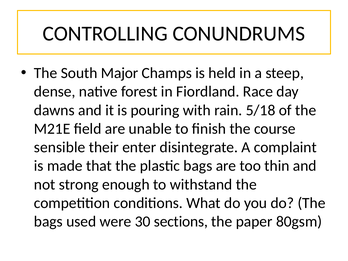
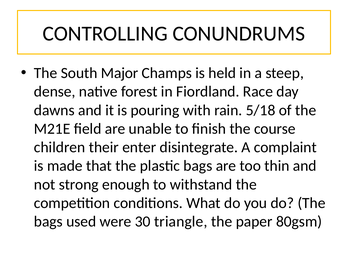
sensible: sensible -> children (60, 147)
sections: sections -> triangle (181, 222)
